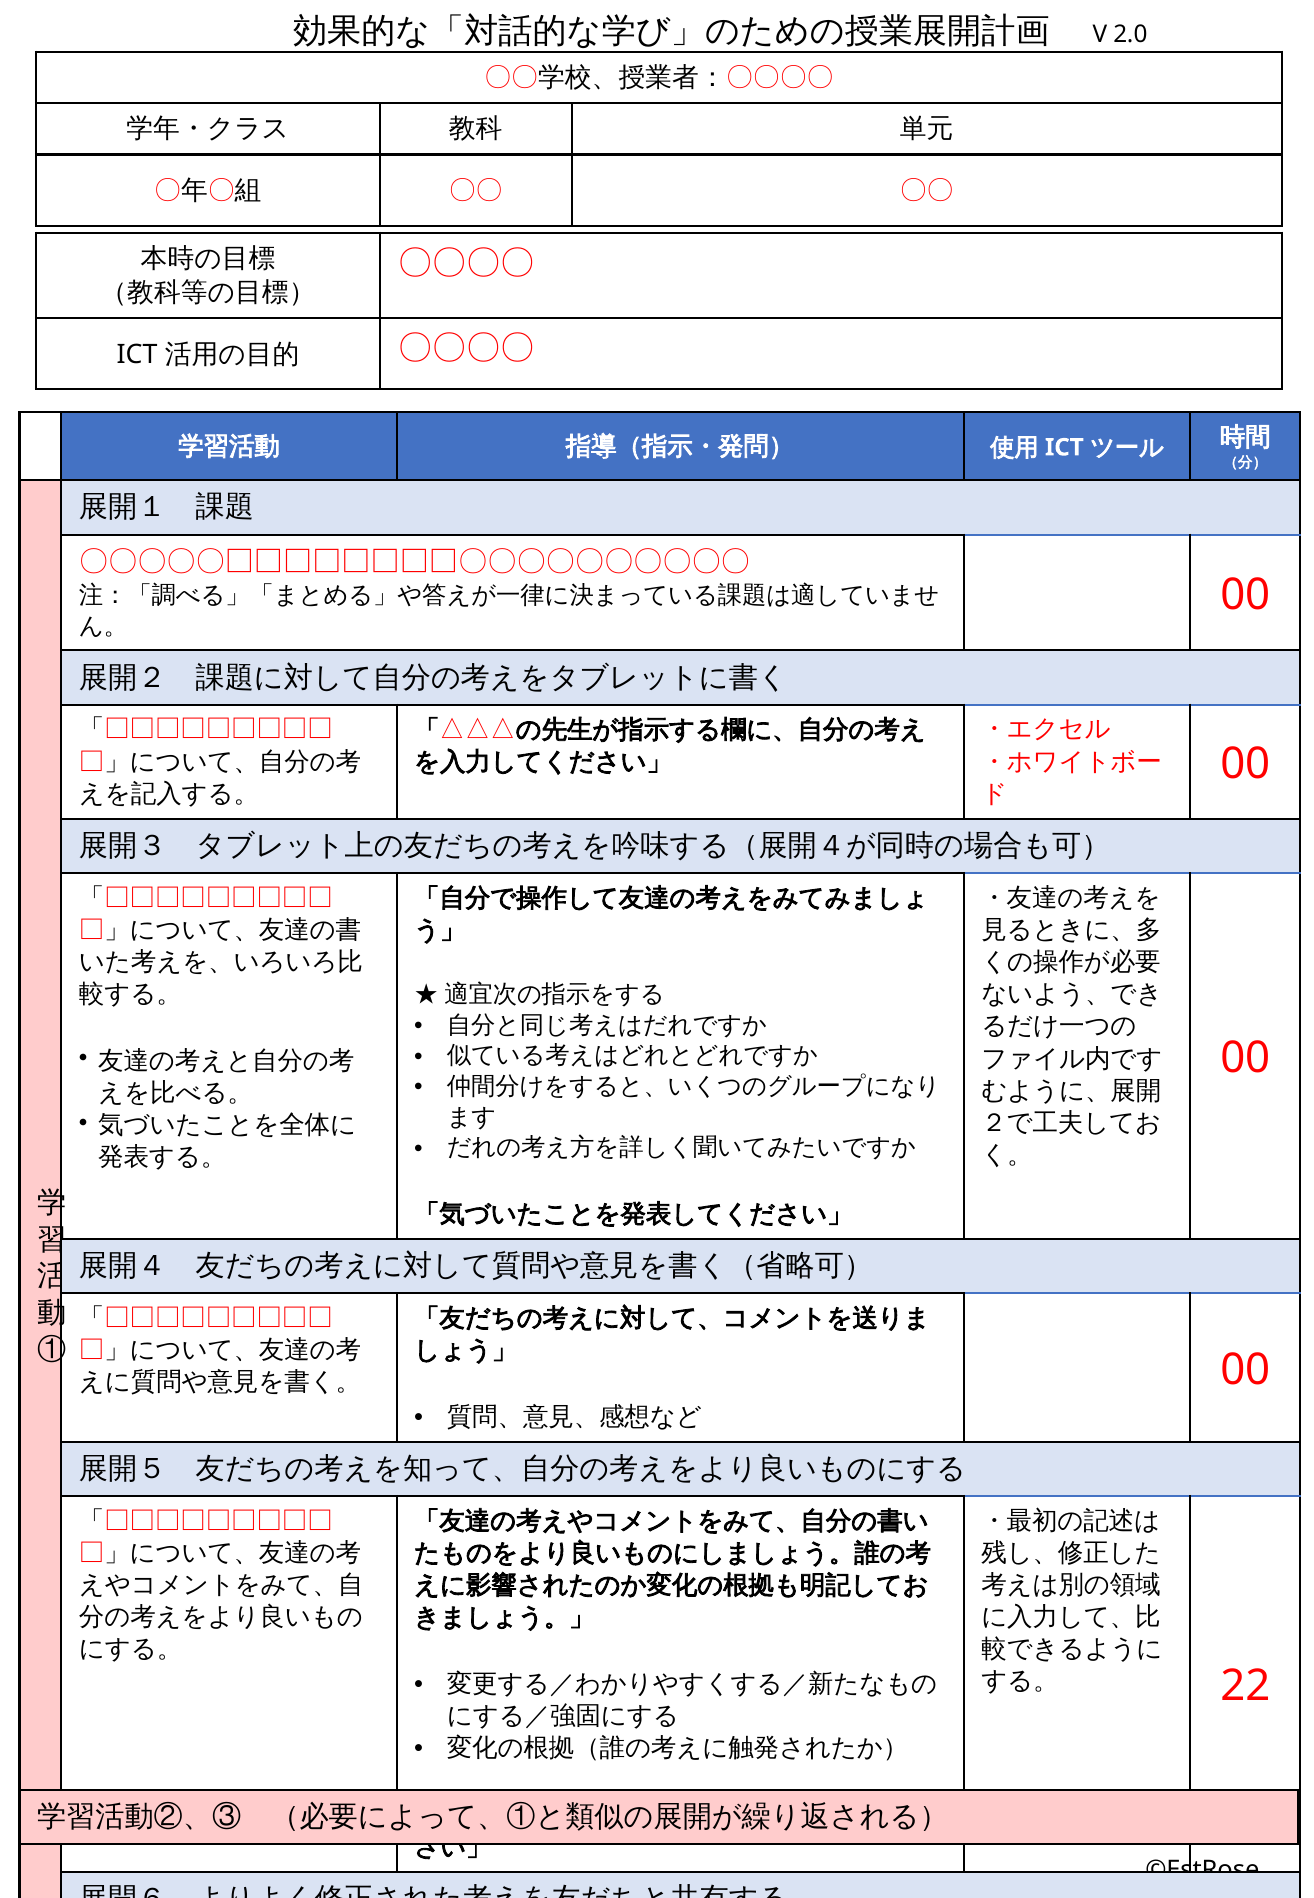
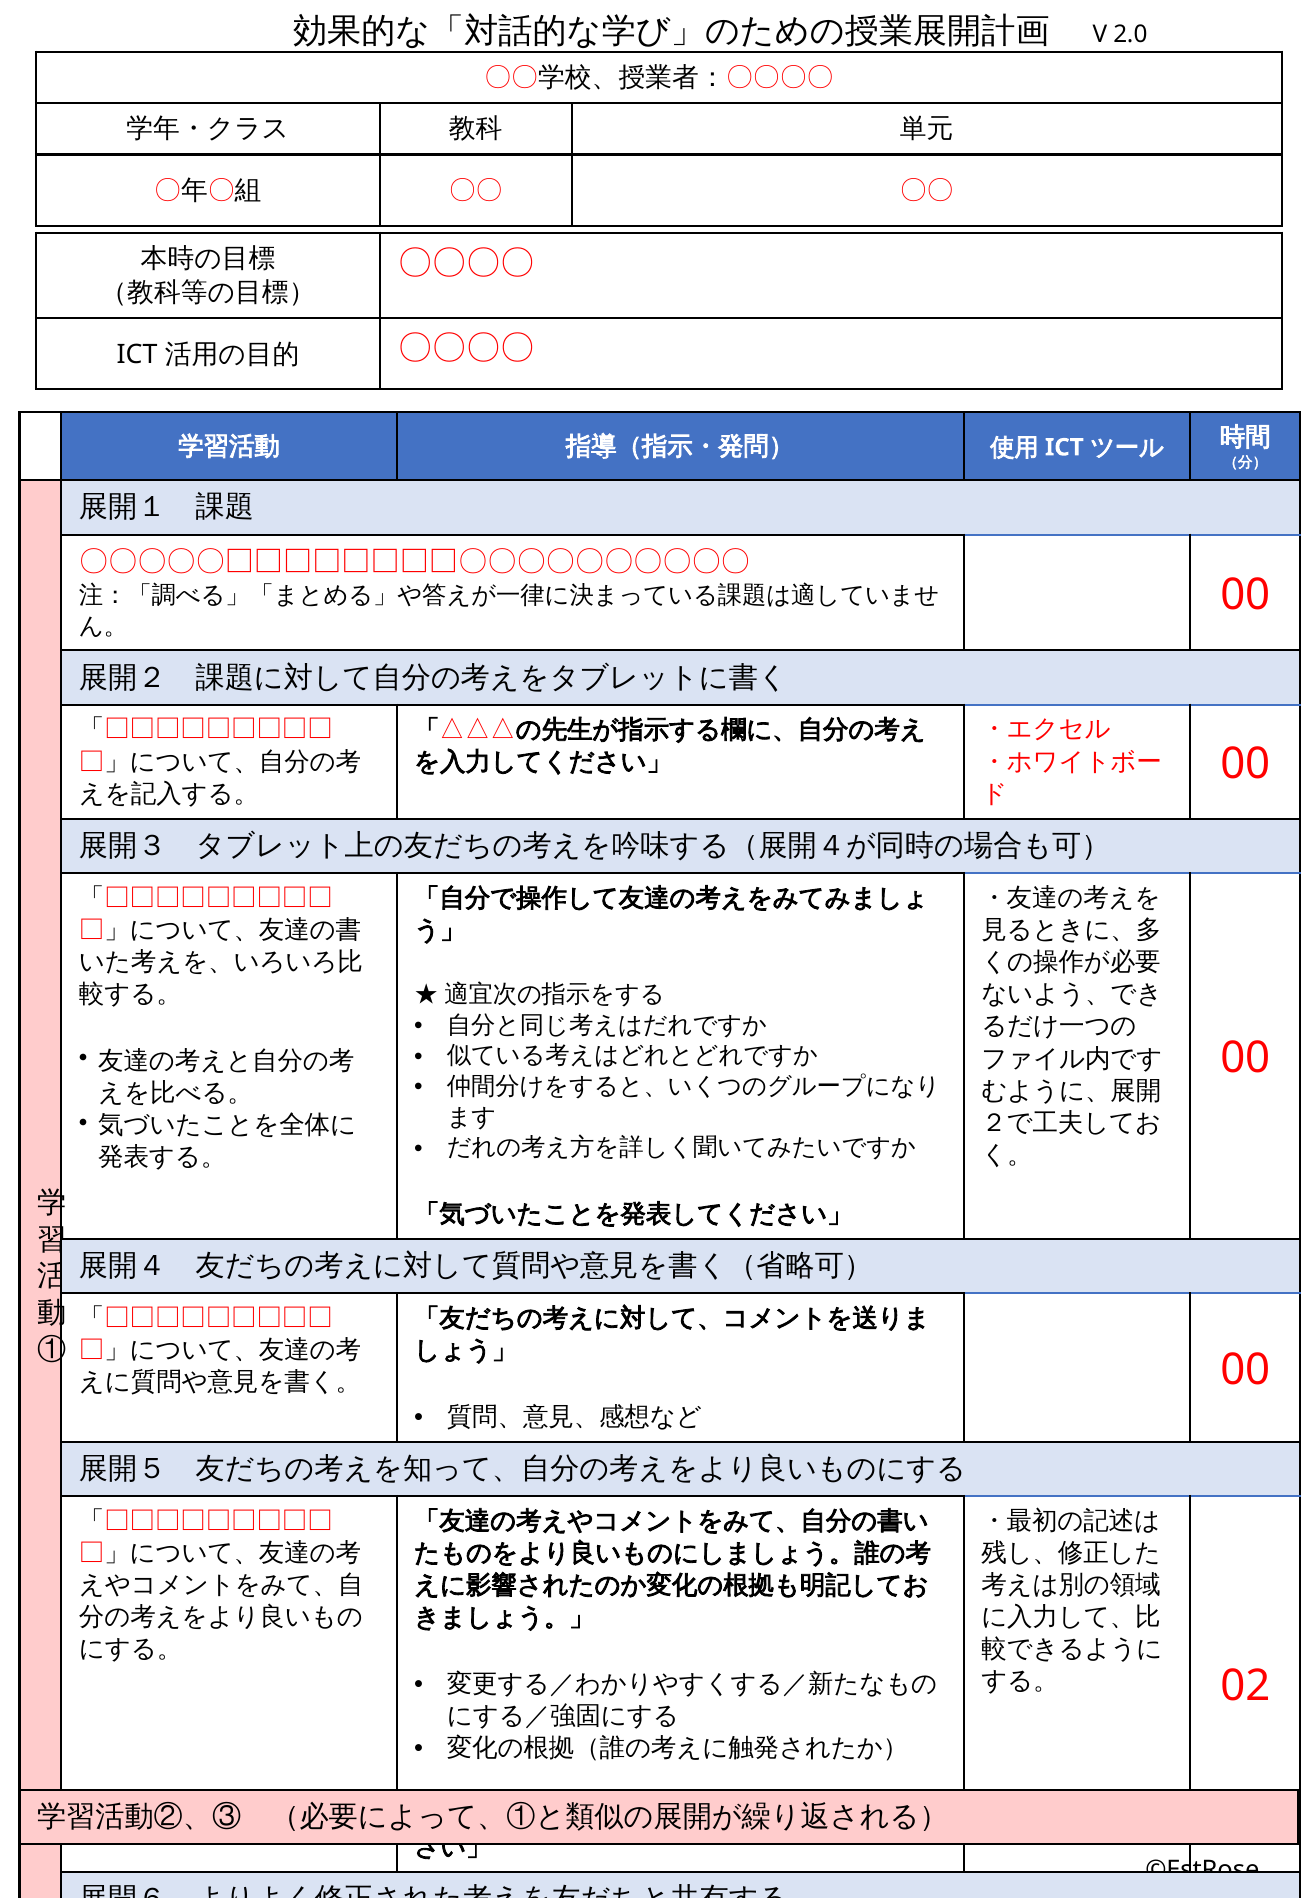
22: 22 -> 02 (1245, 1686)
